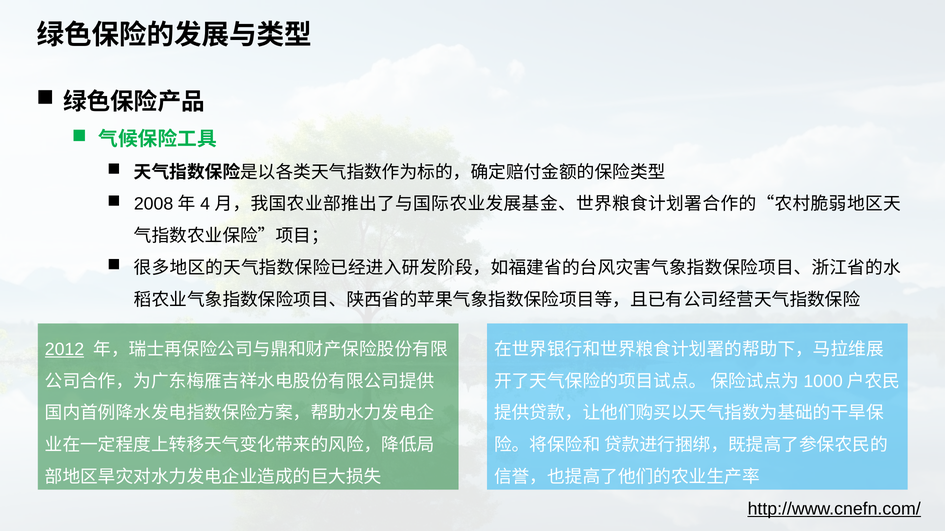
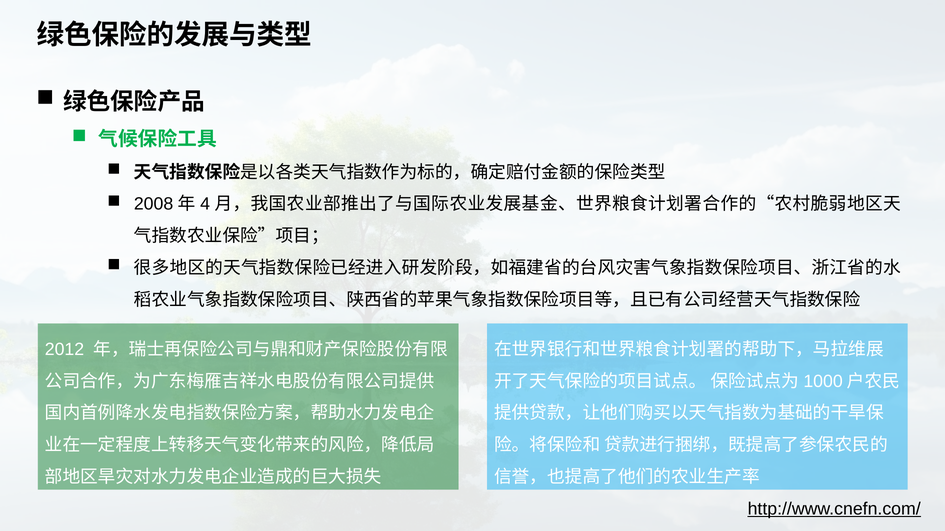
2012 underline: present -> none (64, 350)
